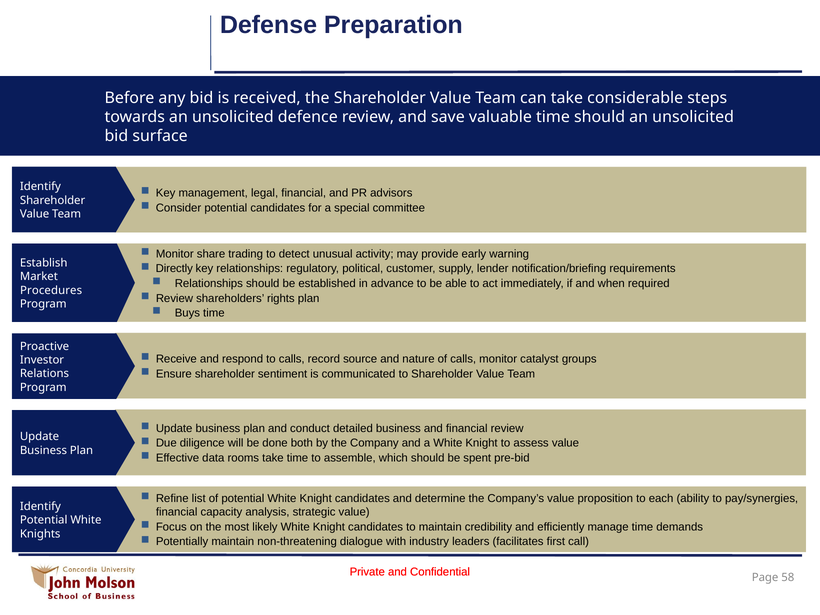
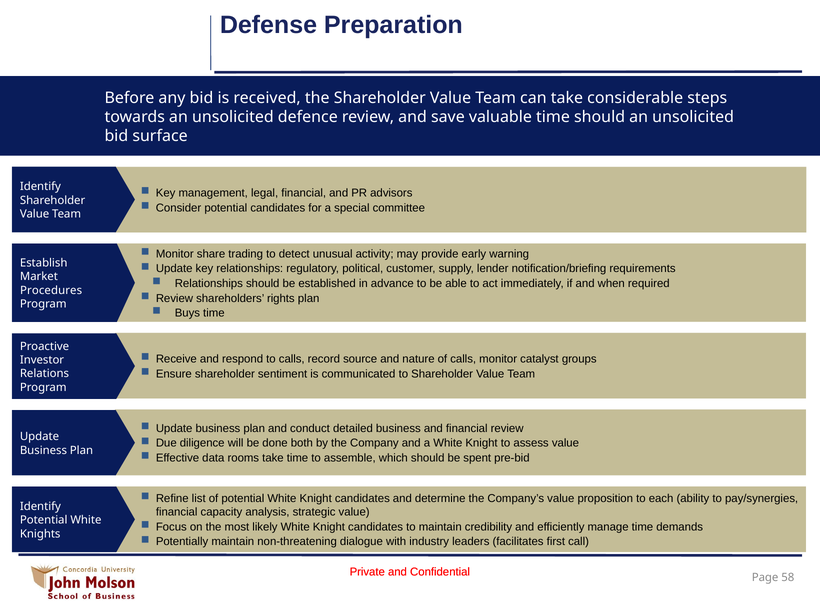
Directly: Directly -> Update (174, 269)
